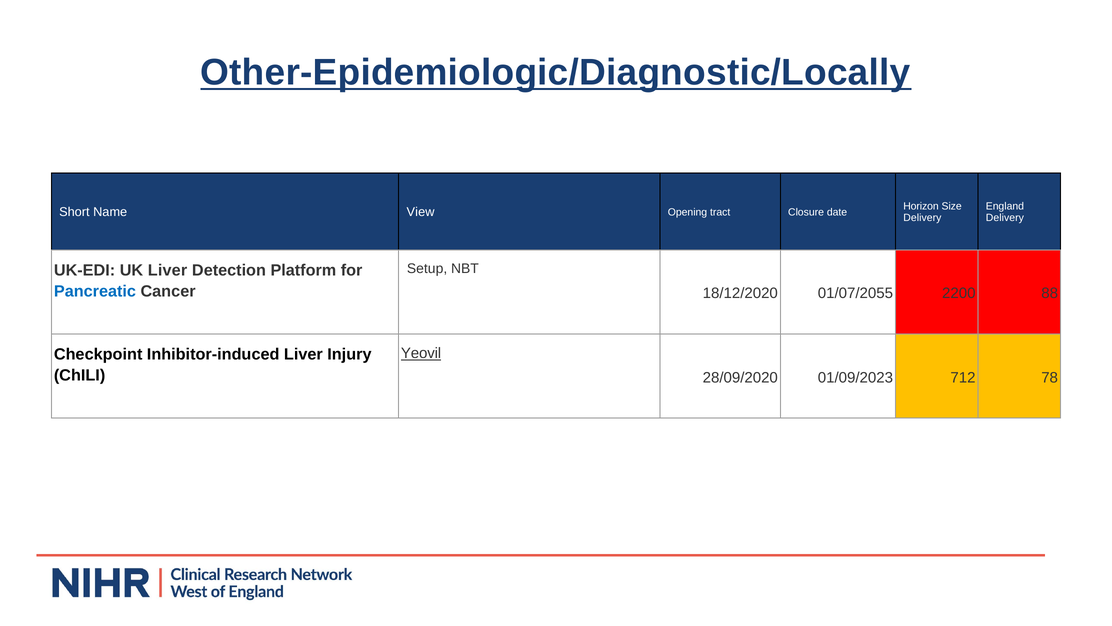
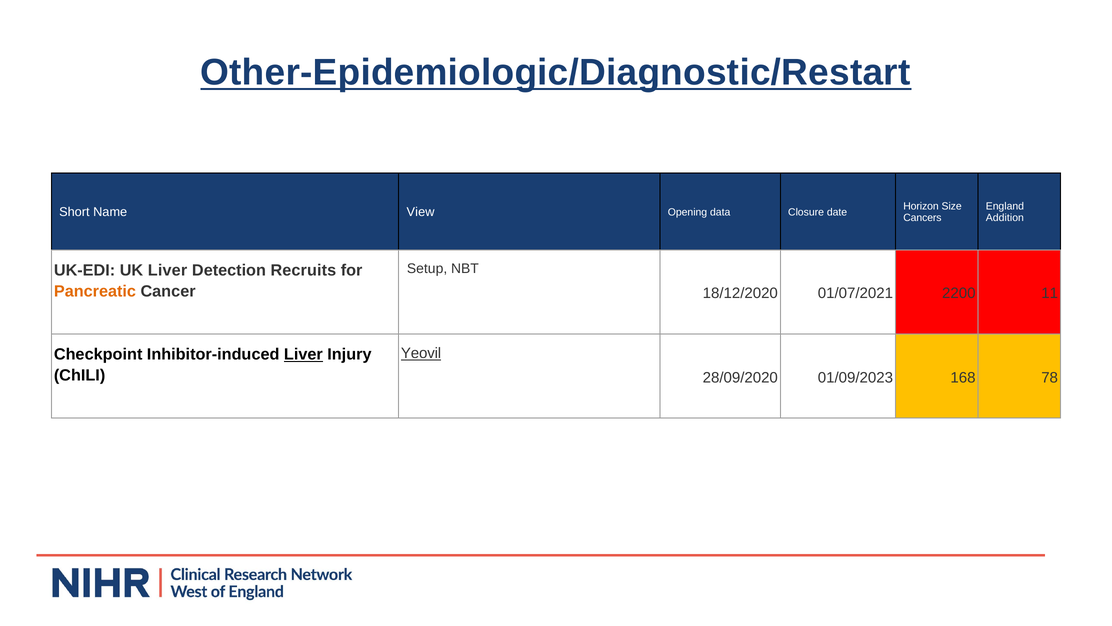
Other-Epidemiologic/Diagnostic/Locally: Other-Epidemiologic/Diagnostic/Locally -> Other-Epidemiologic/Diagnostic/Restart (555, 73)
tract: tract -> data (720, 212)
Delivery: Delivery -> Cancers (922, 218)
Delivery: Delivery -> Addition (1005, 218)
Platform: Platform -> Recruits (303, 270)
Pancreatic colour: blue -> orange (95, 291)
01/07/2055: 01/07/2055 -> 01/07/2021 (855, 293)
88: 88 -> 11 (1050, 293)
Liver underline: none -> present (303, 354)
712: 712 -> 168 (963, 377)
